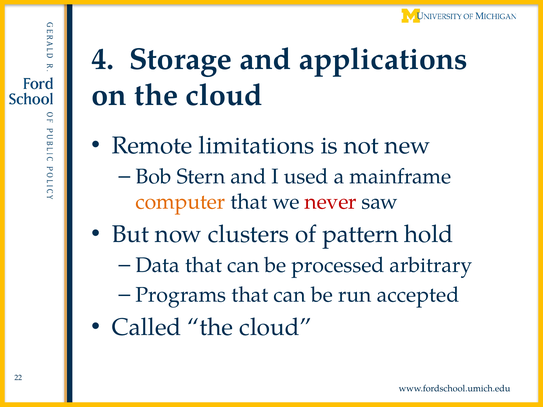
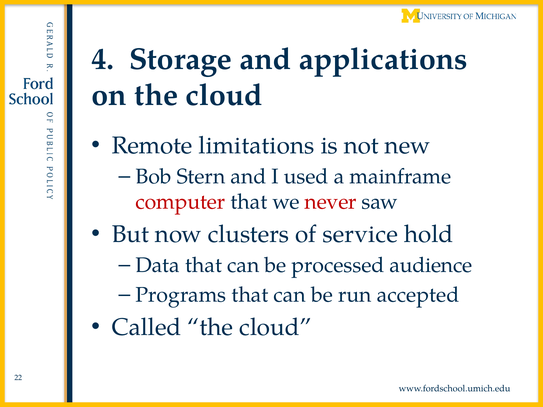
computer colour: orange -> red (180, 202)
pattern: pattern -> service (360, 234)
arbitrary: arbitrary -> audience (431, 266)
